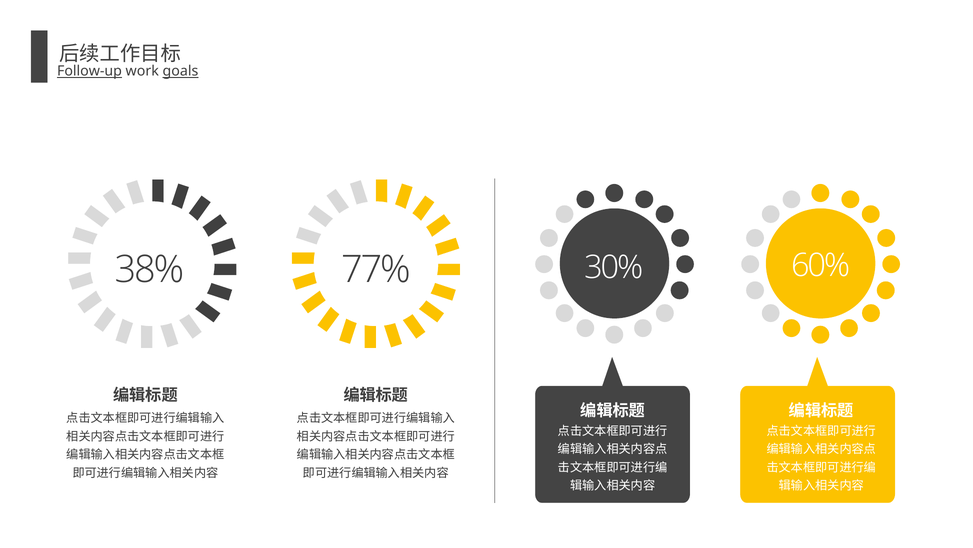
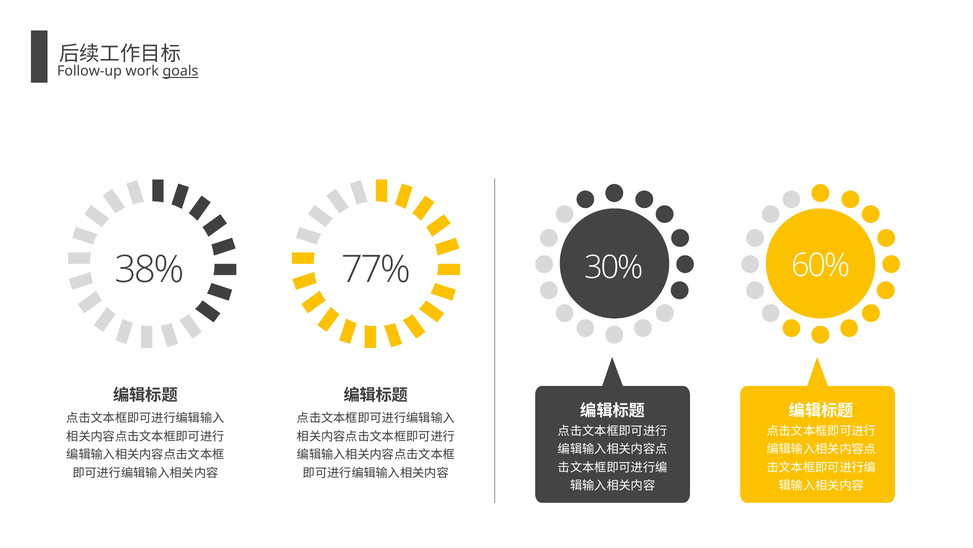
Follow-up underline: present -> none (90, 71)
